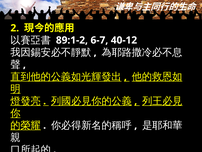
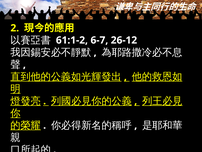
89:1-2: 89:1-2 -> 61:1-2 (72, 40)
40-12: 40-12 -> 26-12 (124, 40)
